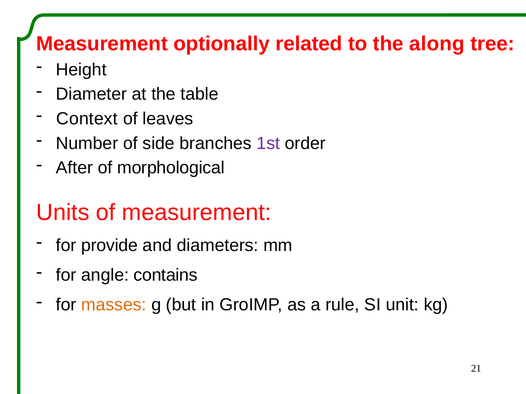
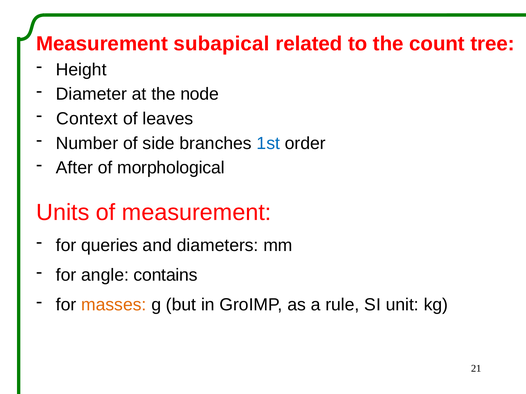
optionally: optionally -> subapical (222, 44)
along: along -> count (437, 44)
table: table -> node (200, 94)
1st colour: purple -> blue (268, 143)
provide: provide -> queries (110, 246)
